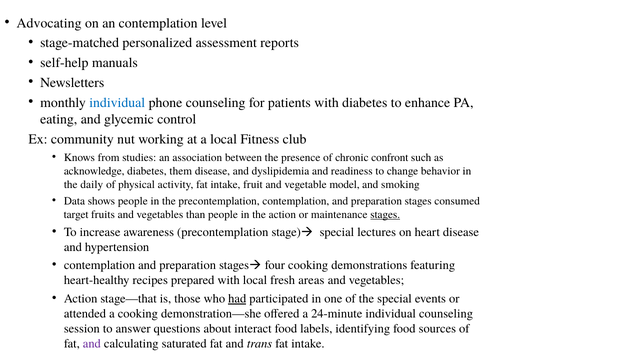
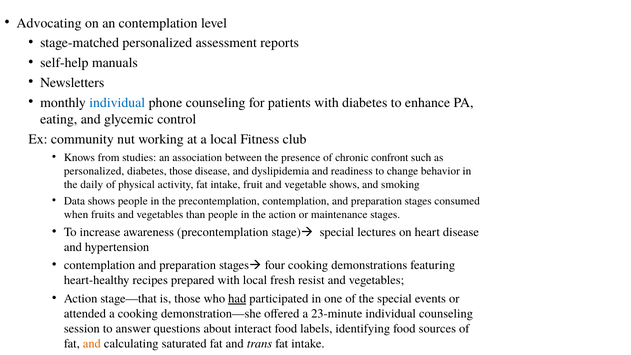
acknowledge: acknowledge -> personalized (94, 171)
diabetes them: them -> those (181, 171)
vegetable model: model -> shows (345, 184)
target: target -> when (76, 215)
stages underline: present -> none (385, 215)
areas: areas -> resist (311, 280)
24-minute: 24-minute -> 23-minute (337, 314)
and colour: purple -> orange (92, 344)
